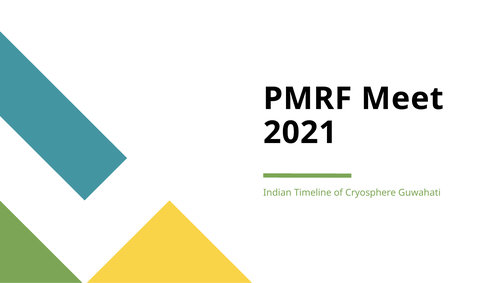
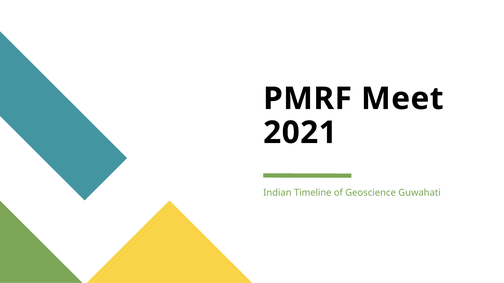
Cryosphere: Cryosphere -> Geoscience (371, 193)
